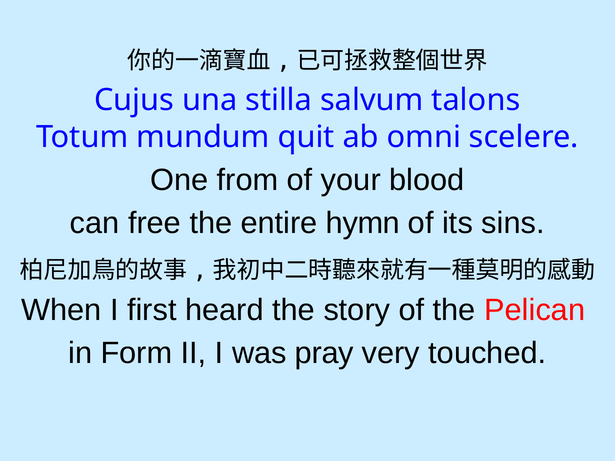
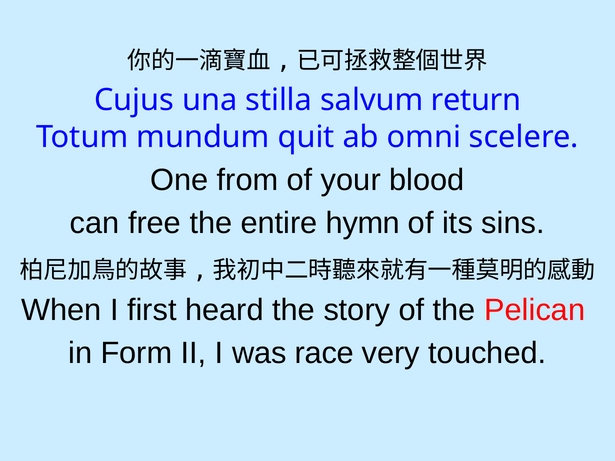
talons: talons -> return (476, 100)
pray: pray -> race (324, 353)
